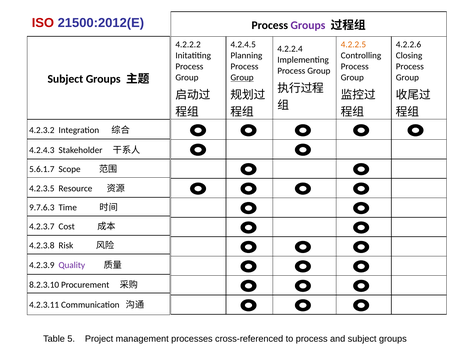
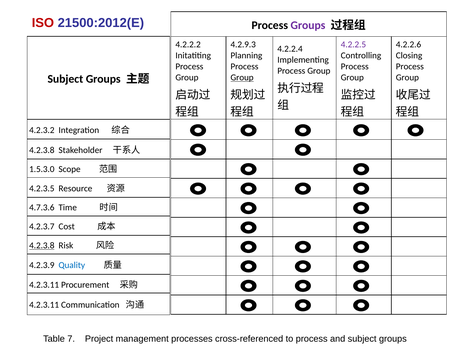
4.2.4.5: 4.2.4.5 -> 4.2.9.3 (243, 44)
4.2.2.5 colour: orange -> purple (353, 44)
4.2.4.3: 4.2.4.3 -> 4.2.3.8 (42, 150)
5.6.1.7: 5.6.1.7 -> 1.5.3.0 (42, 169)
9.7.6.3: 9.7.6.3 -> 4.7.3.6 (42, 207)
4.2.3.8 underline: none -> present (42, 245)
Quality colour: purple -> blue (72, 265)
8.2.3.10: 8.2.3.10 -> 4.2.3.11 (44, 284)
5: 5 -> 7 (71, 338)
